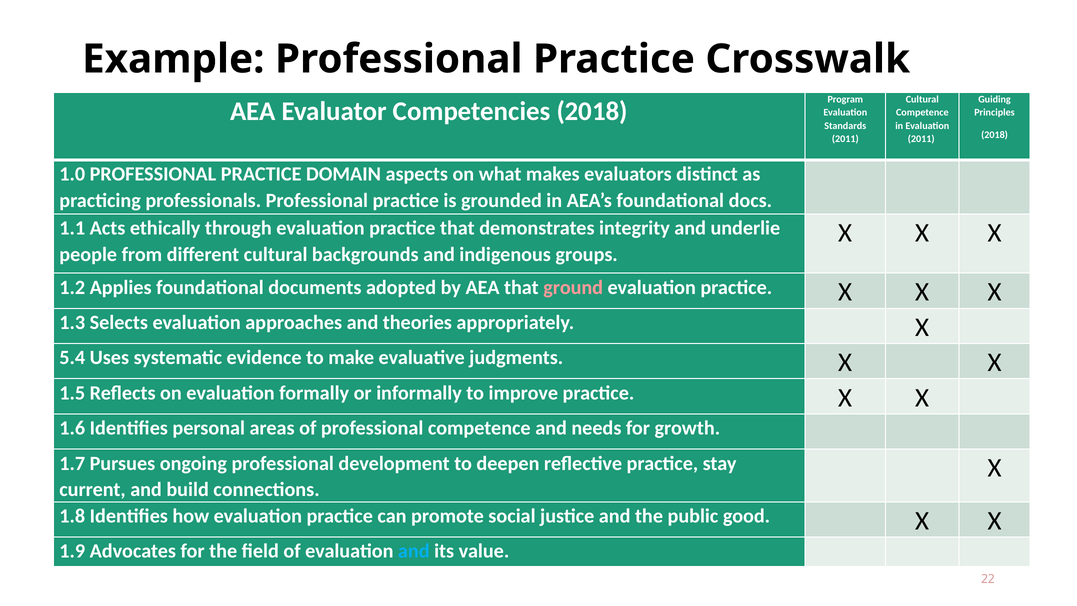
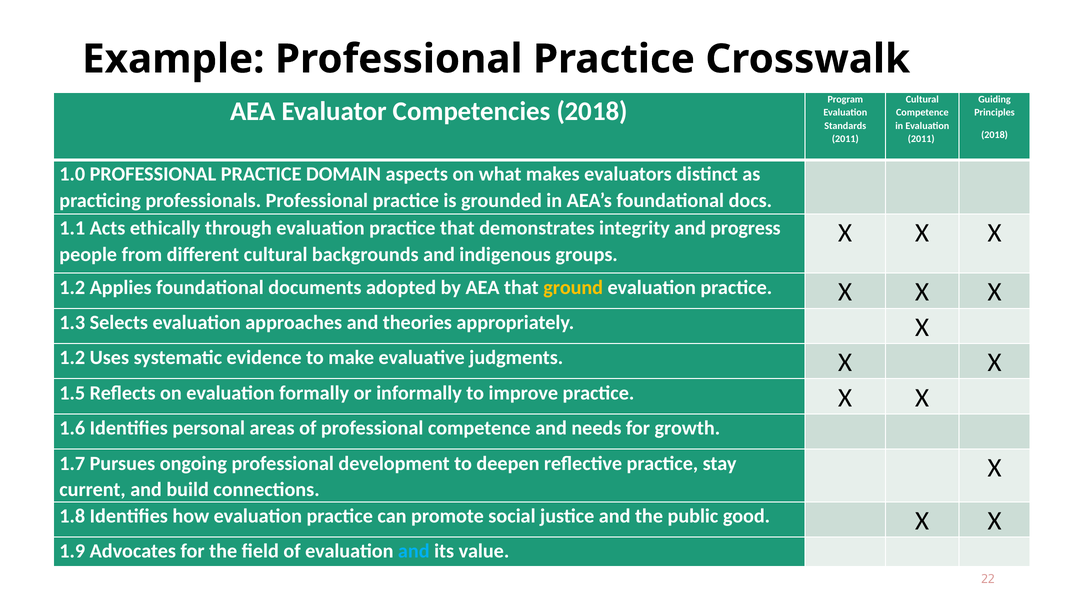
underlie: underlie -> progress (745, 228)
ground colour: pink -> yellow (573, 287)
5.4: 5.4 -> 1.2 (72, 358)
